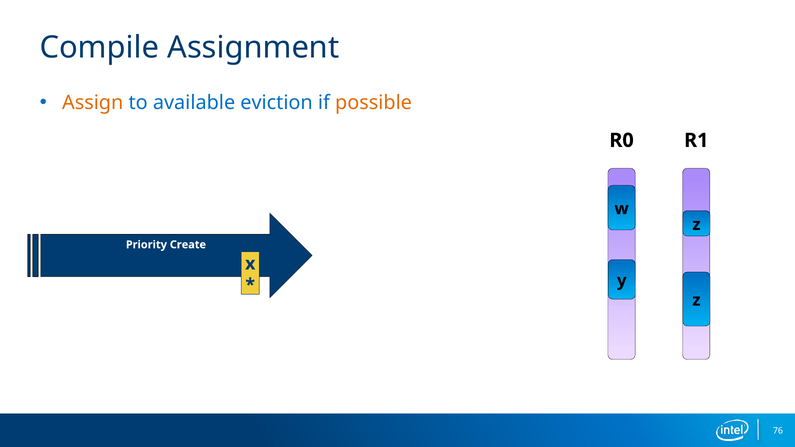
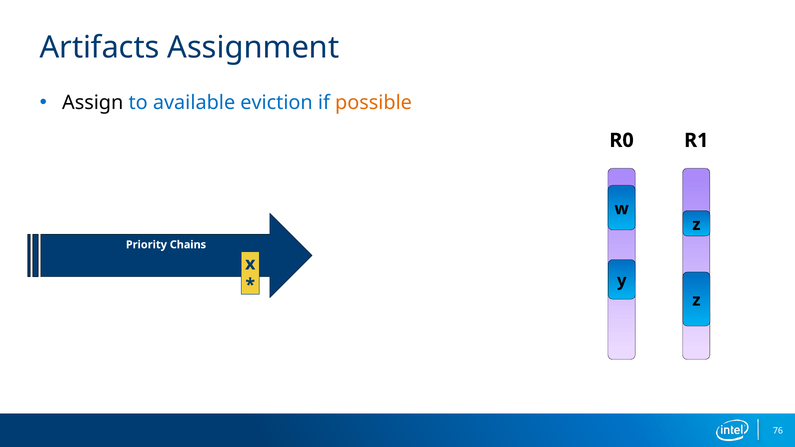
Compile: Compile -> Artifacts (100, 47)
Assign colour: orange -> black (93, 103)
Create: Create -> Chains (188, 245)
